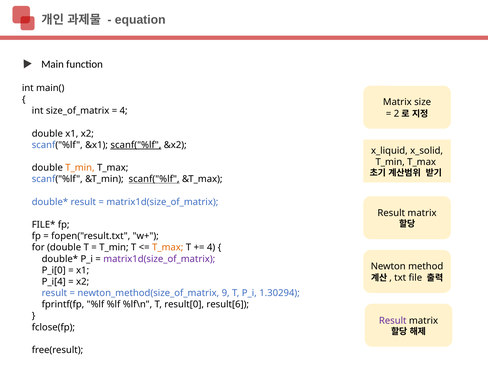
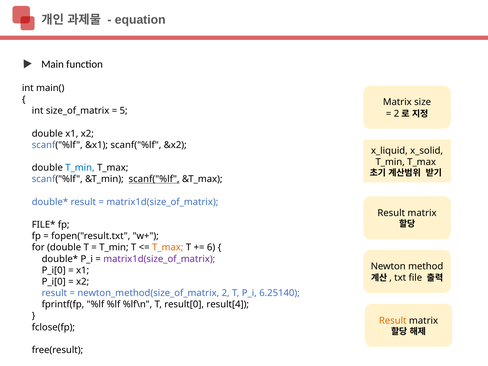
4: 4 -> 5 (124, 111)
scanf("%lf underline: present -> none (136, 145)
T_min colour: orange -> blue (80, 168)
4: 4 -> 6 (211, 247)
P_i[4: P_i[4 -> P_i[0 (54, 282)
9: 9 -> 2 (226, 293)
1.30294: 1.30294 -> 6.25140 (280, 293)
result[6: result[6 -> result[4 (228, 304)
Result colour: purple -> orange (393, 321)
